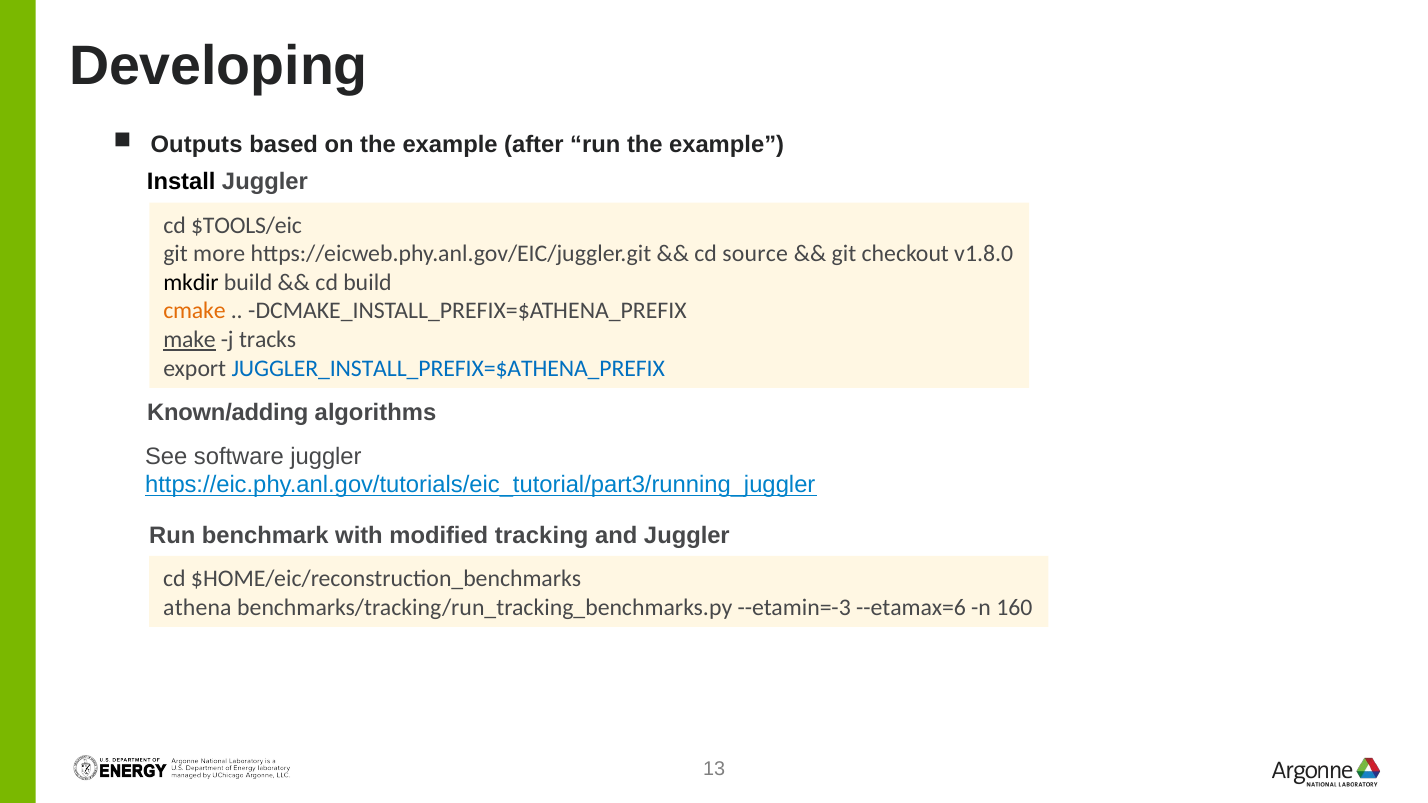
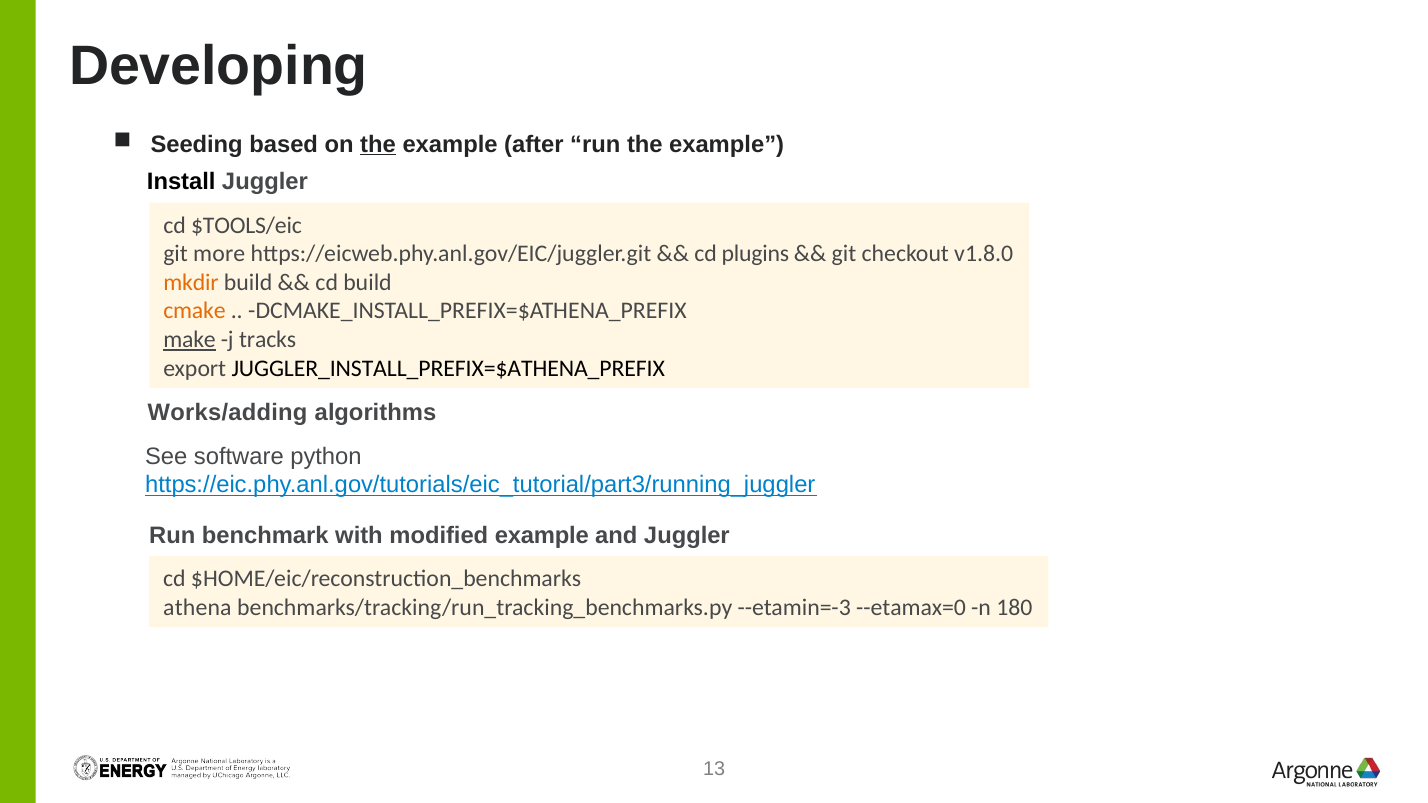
Outputs: Outputs -> Seeding (197, 144)
the underline: none -> present (378, 144)
source: source -> plugins (755, 254)
mkdir colour: black -> orange (191, 283)
JUGGLER_INSTALL_PREFIX=$ATHENA_PREFIX colour: blue -> black (448, 368)
Known/adding: Known/adding -> Works/adding (228, 413)
software juggler: juggler -> python (326, 456)
modified tracking: tracking -> example (542, 535)
--etamax=6: --etamax=6 -> --etamax=0 (911, 608)
160: 160 -> 180 (1014, 608)
